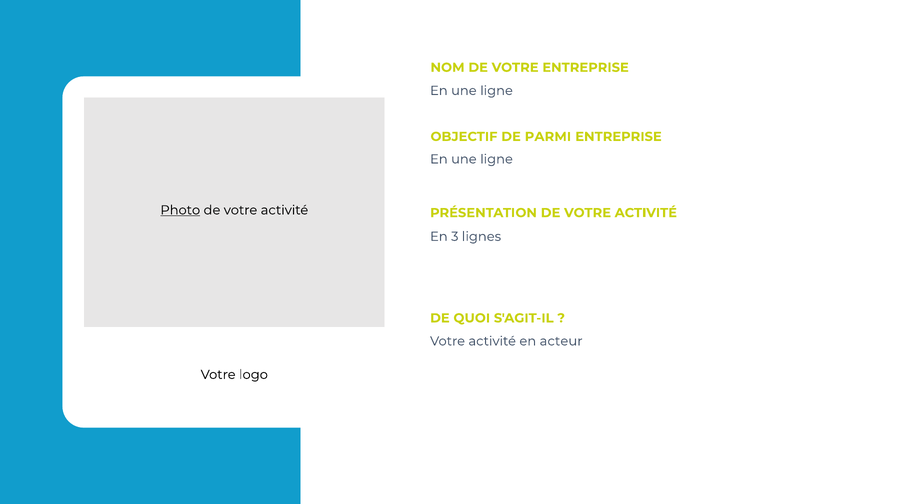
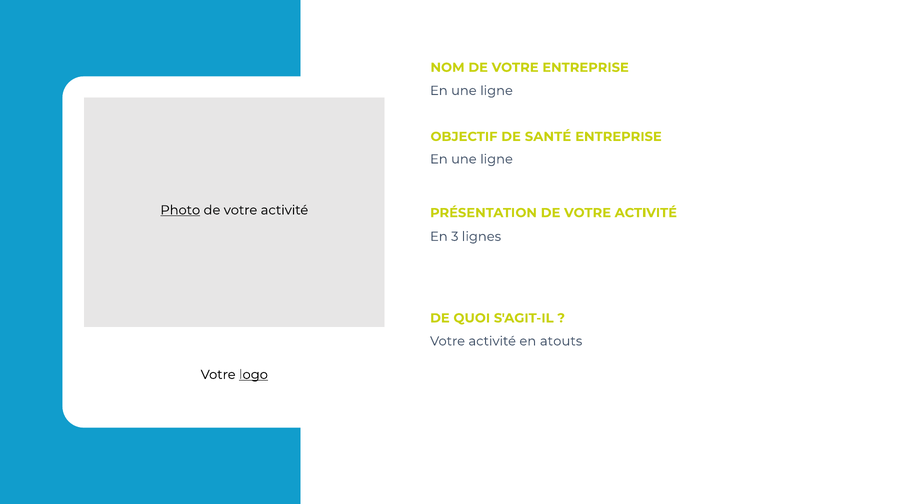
PARMI: PARMI -> SANTÉ (548, 137)
acteur: acteur -> atouts (561, 342)
logo underline: none -> present (253, 375)
